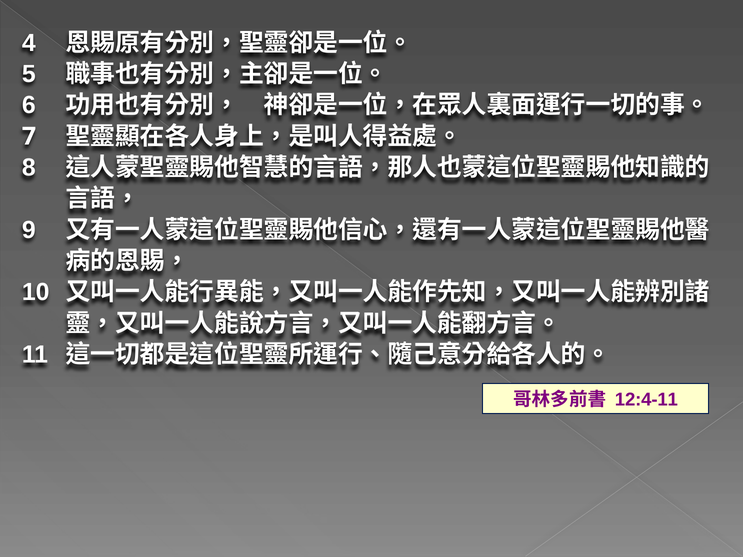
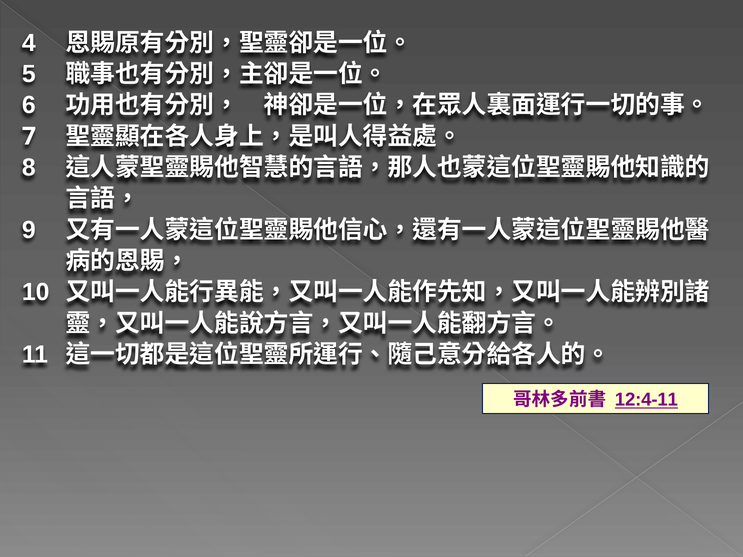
12:4-11 underline: none -> present (646, 400)
